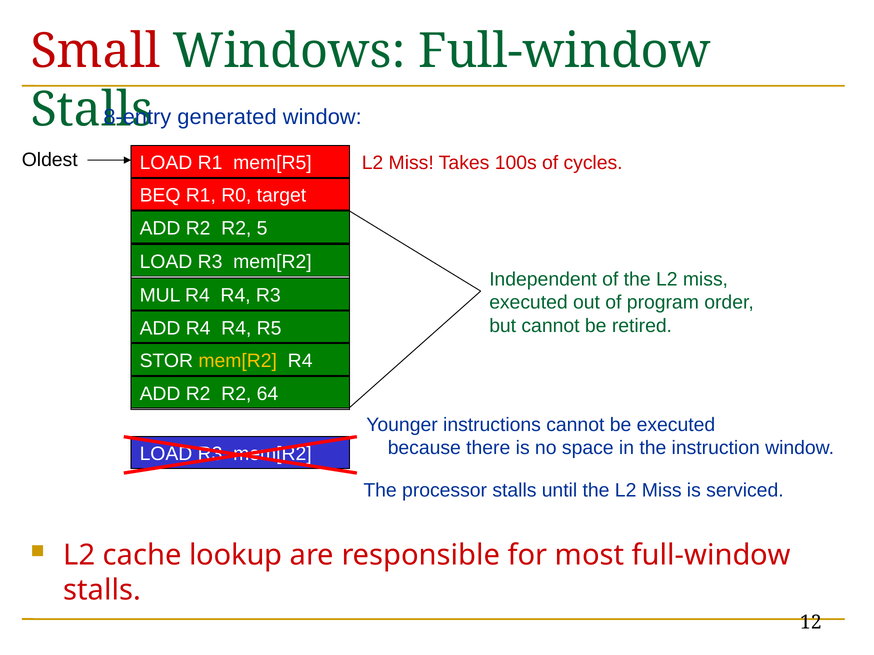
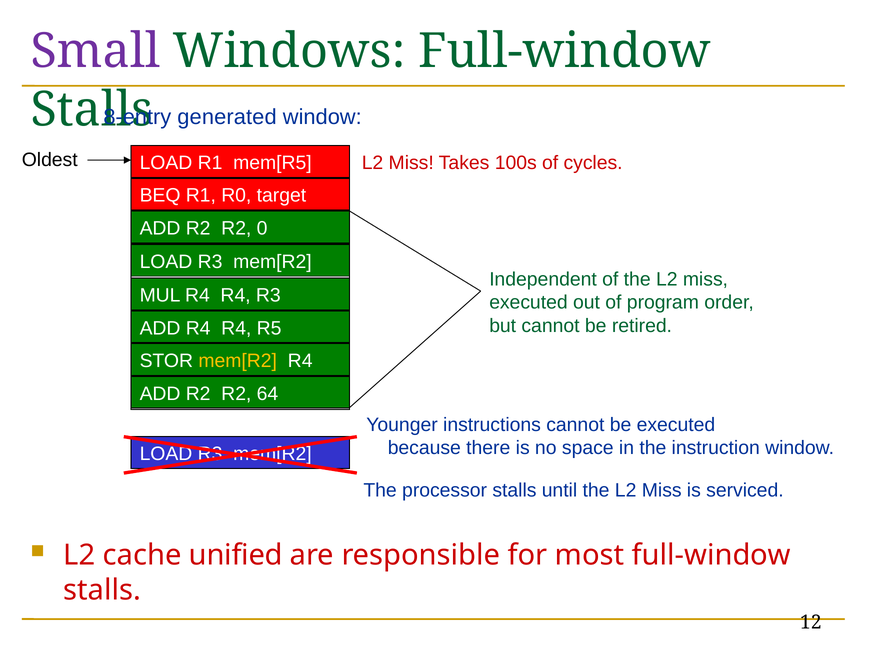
Small colour: red -> purple (95, 51)
5: 5 -> 0 (262, 229)
lookup: lookup -> unified (236, 556)
